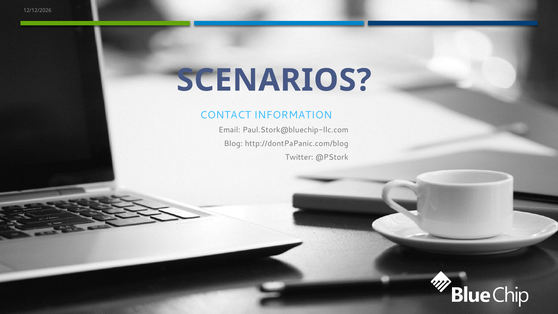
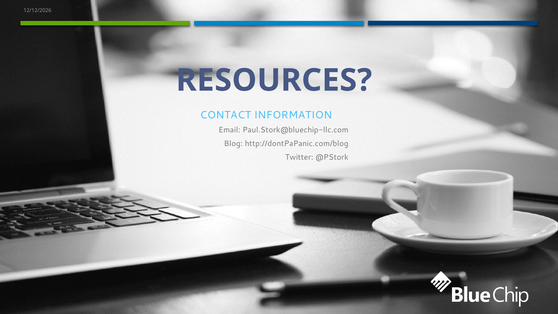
SCENARIOS: SCENARIOS -> RESOURCES (274, 80)
